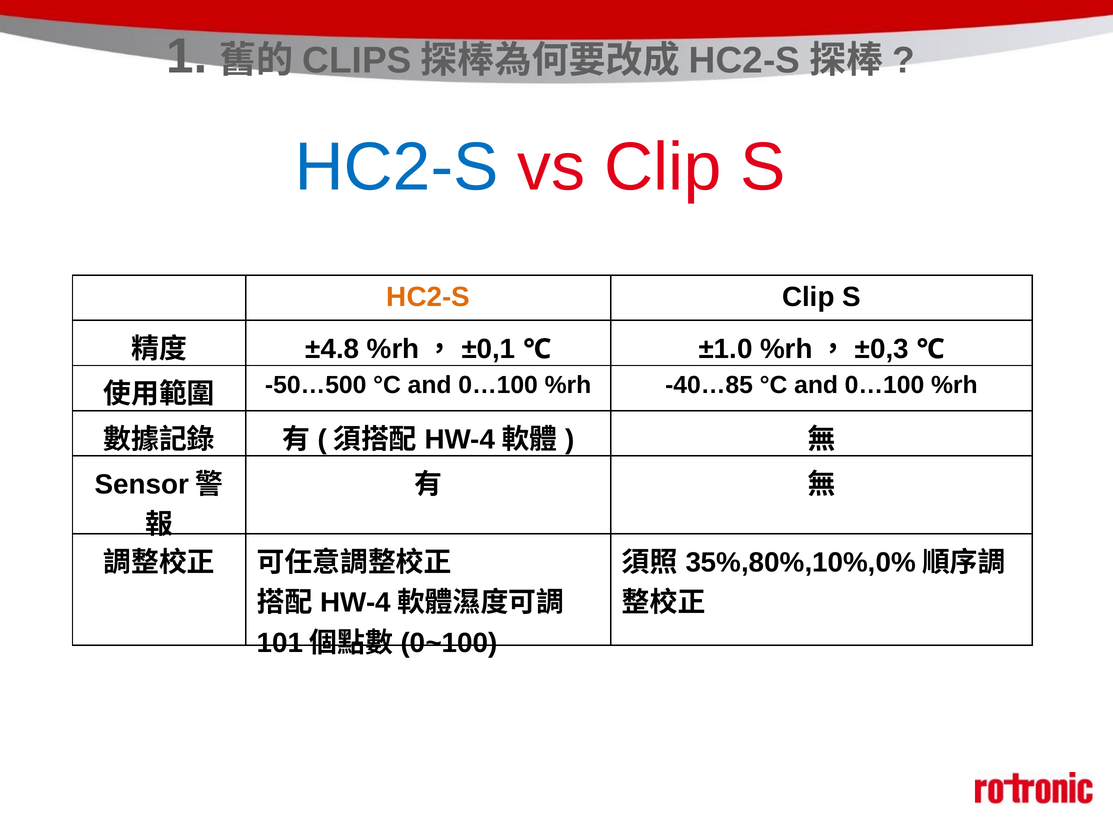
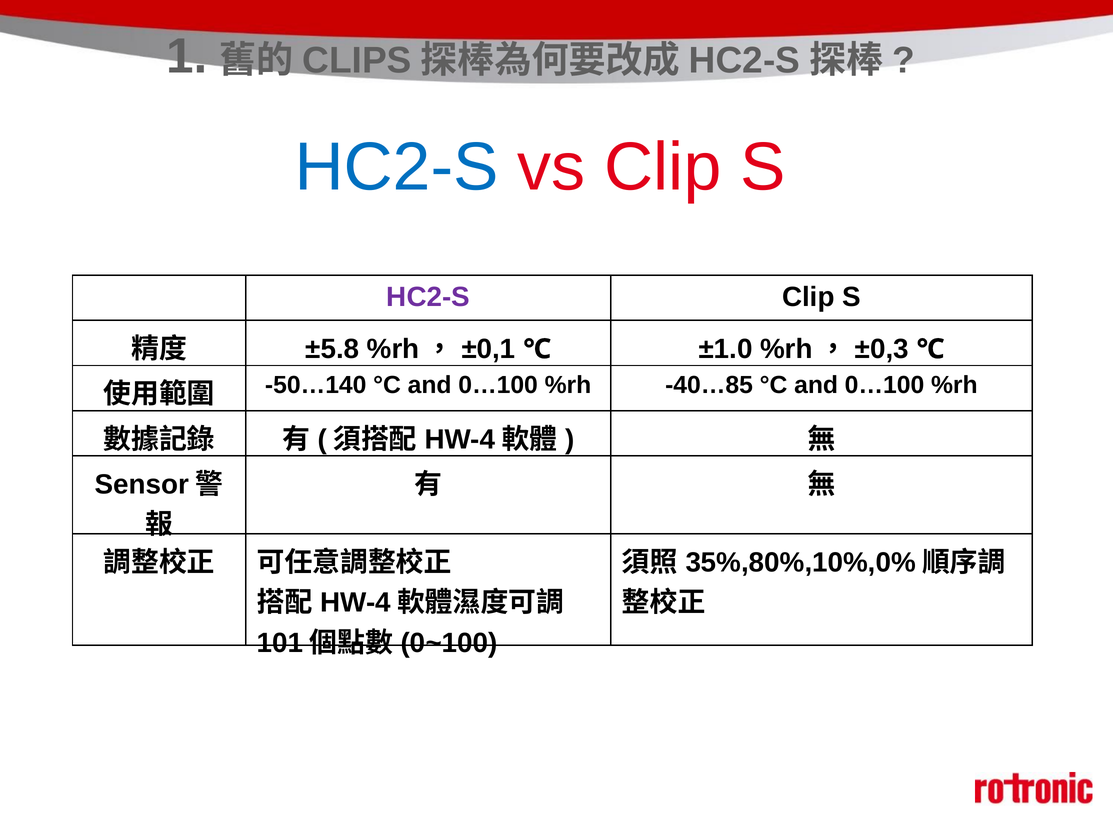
HC2-S colour: orange -> purple (428, 297)
±4.8: ±4.8 -> ±5.8 (332, 349)
-50…500: -50…500 -> -50…140 (316, 385)
